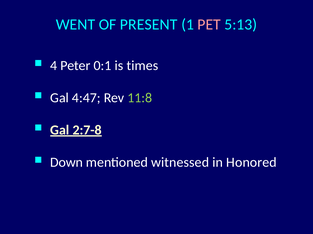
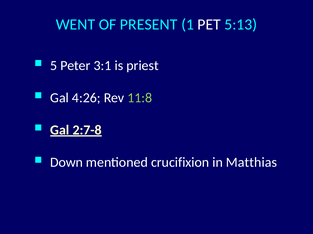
PET colour: pink -> white (209, 25)
4: 4 -> 5 (54, 66)
0:1: 0:1 -> 3:1 (103, 66)
times: times -> priest (143, 66)
4:47: 4:47 -> 4:26 (86, 98)
witnessed: witnessed -> crucifixion (180, 163)
Honored: Honored -> Matthias (252, 163)
